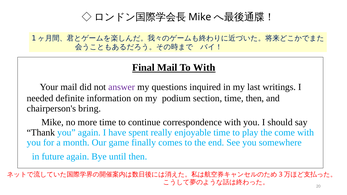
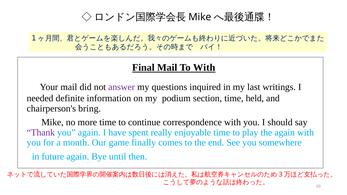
time then: then -> held (255, 98)
Thank colour: black -> purple (41, 133)
the come: come -> again (285, 133)
